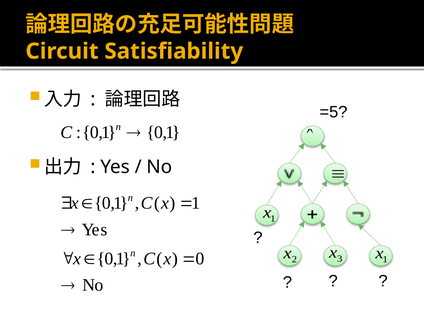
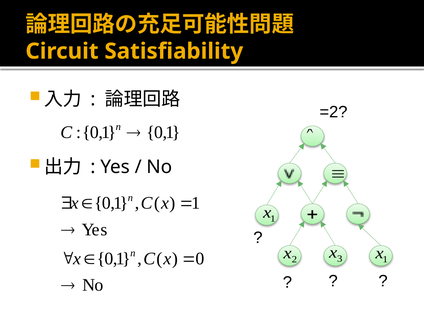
=5: =5 -> =2 (333, 112)
